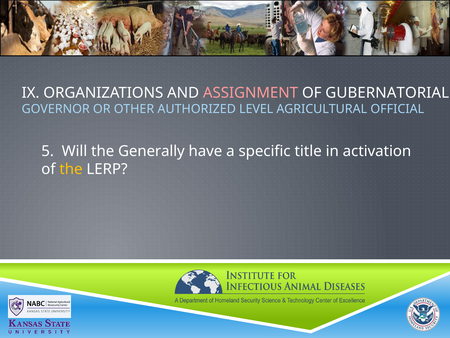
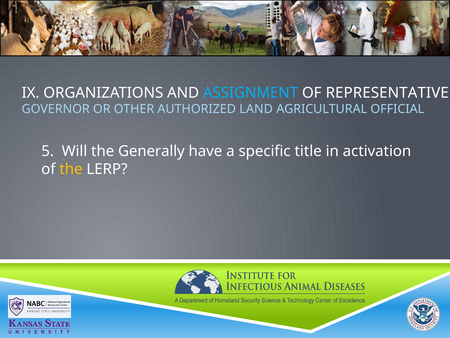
ASSIGNMENT colour: pink -> light blue (251, 93)
GUBERNATORIAL: GUBERNATORIAL -> REPRESENTATIVE (387, 93)
LEVEL: LEVEL -> LAND (256, 109)
